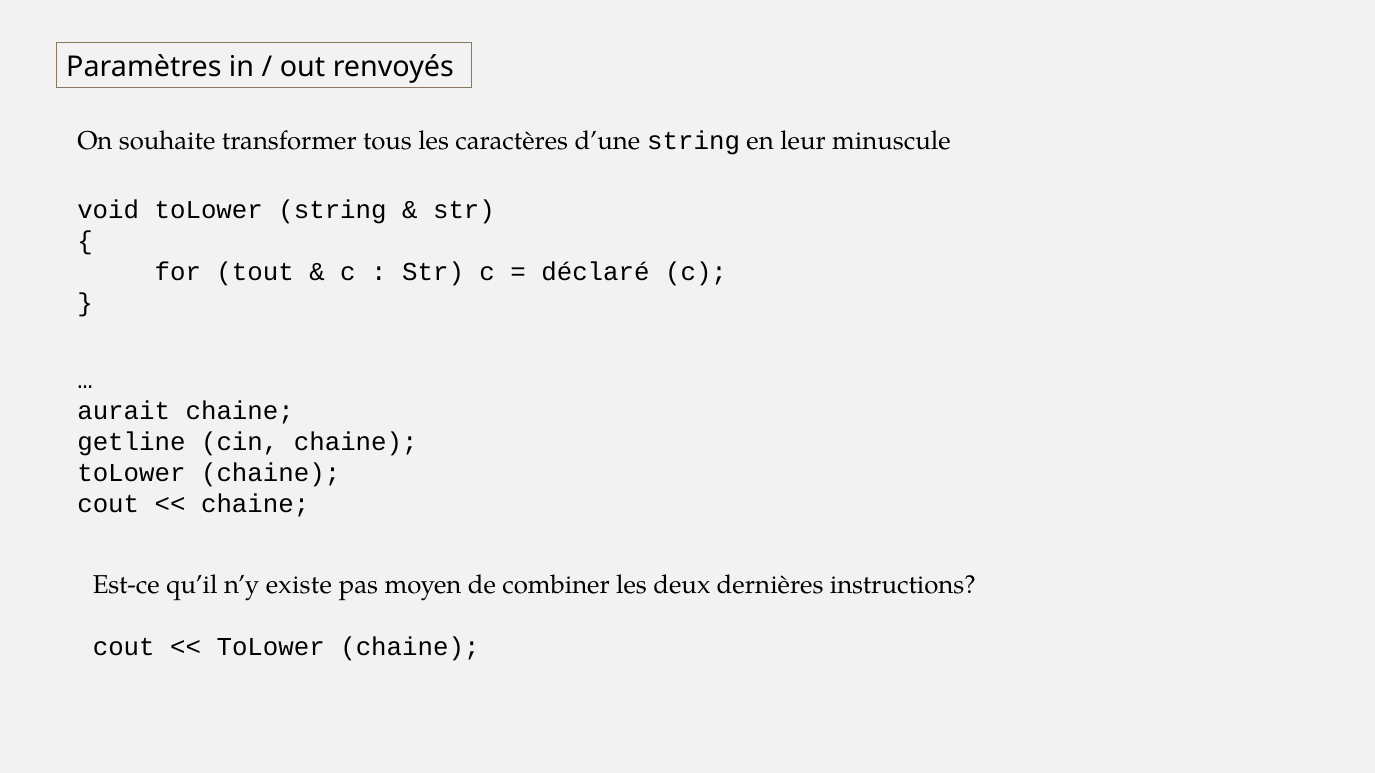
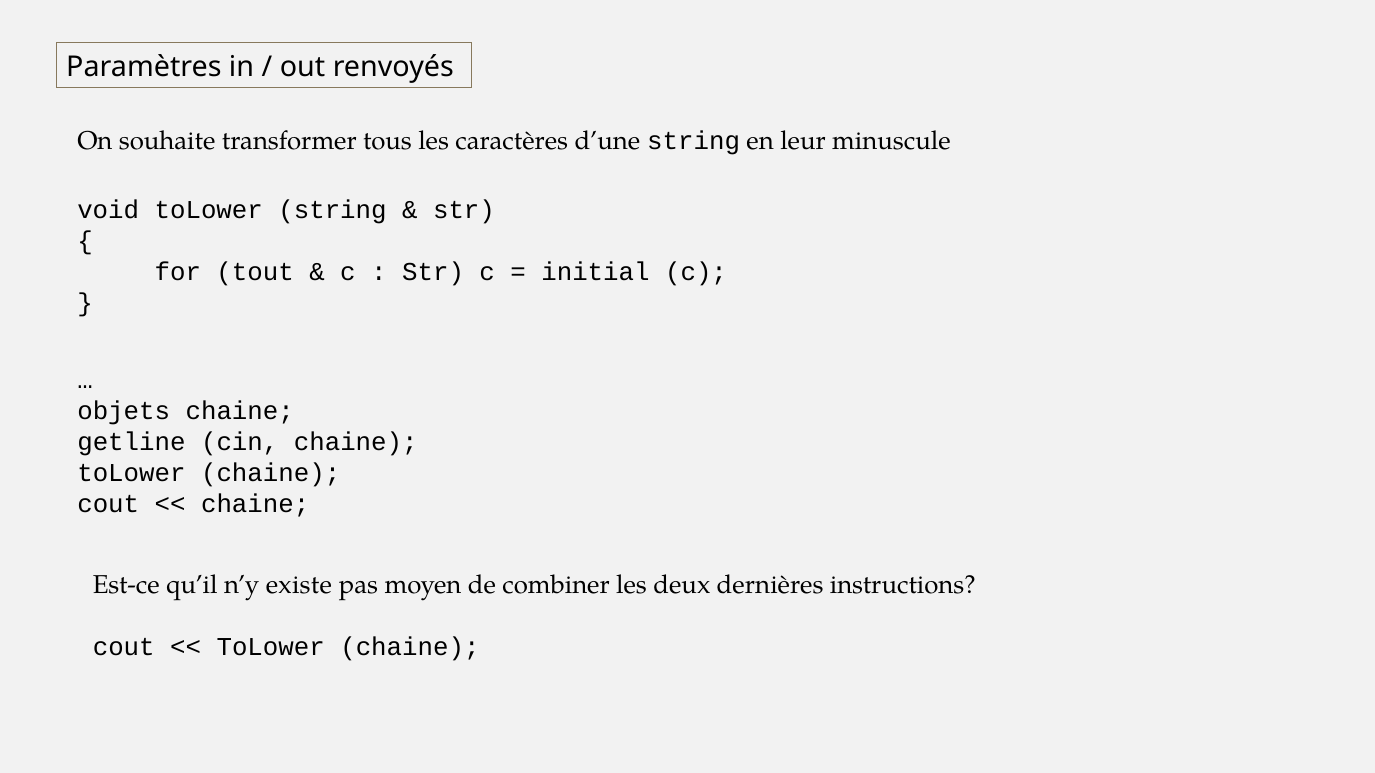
déclaré: déclaré -> initial (595, 272)
aurait: aurait -> objets (124, 411)
